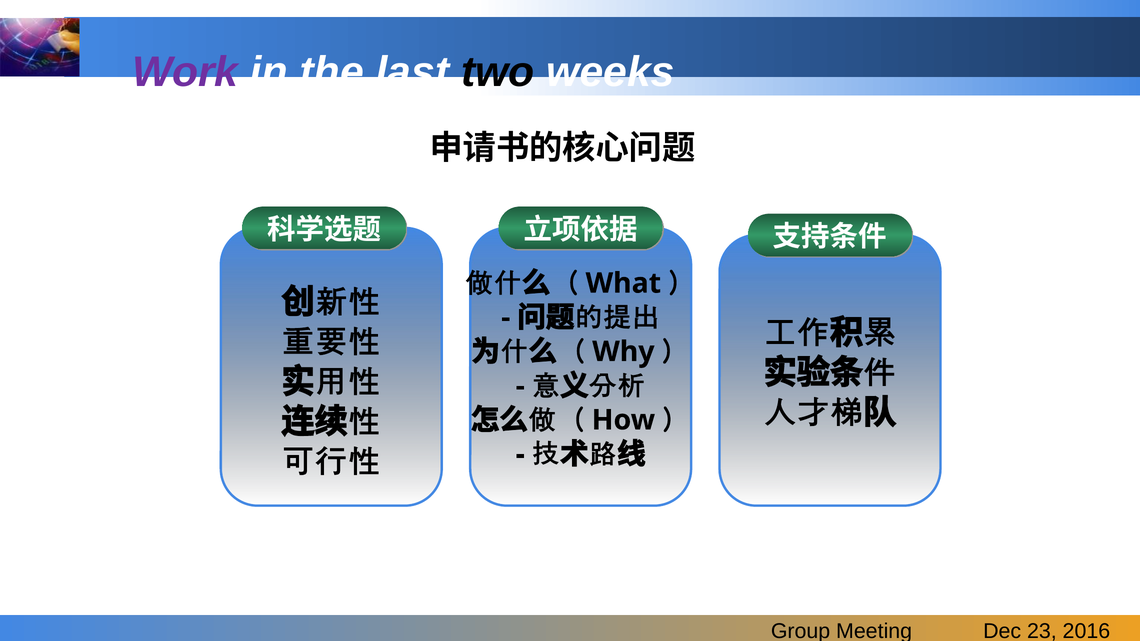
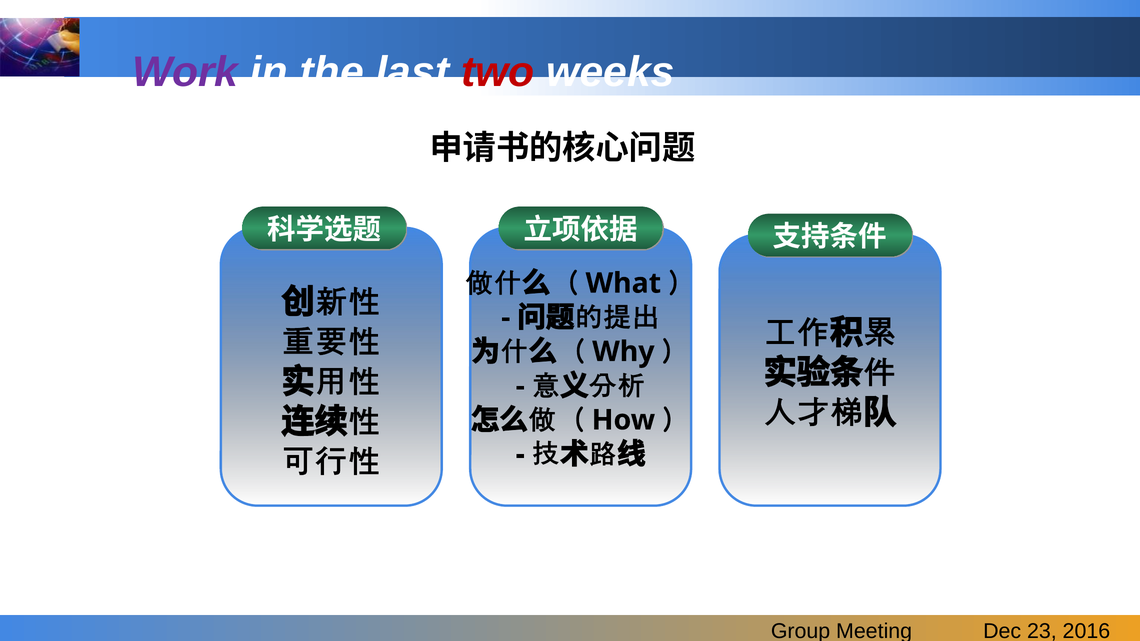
two colour: black -> red (498, 72)
